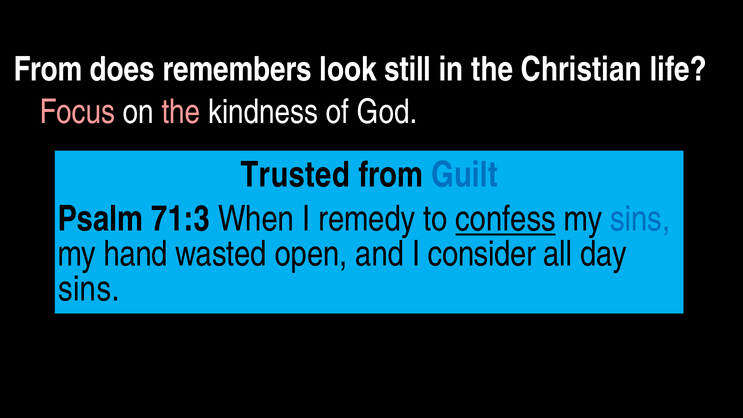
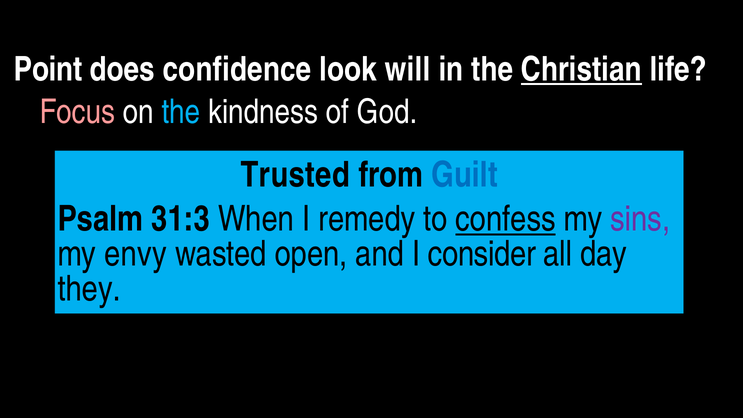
From: From -> Point (48, 69)
remembers: remembers -> confidence (237, 69)
still: still -> will (408, 69)
Christian underline: none -> present (581, 69)
the colour: pink -> light blue (181, 112)
71:3: 71:3 -> 31:3 (181, 219)
sins colour: blue -> purple (640, 219)
hand: hand -> envy (135, 254)
sins: sins -> they (89, 289)
